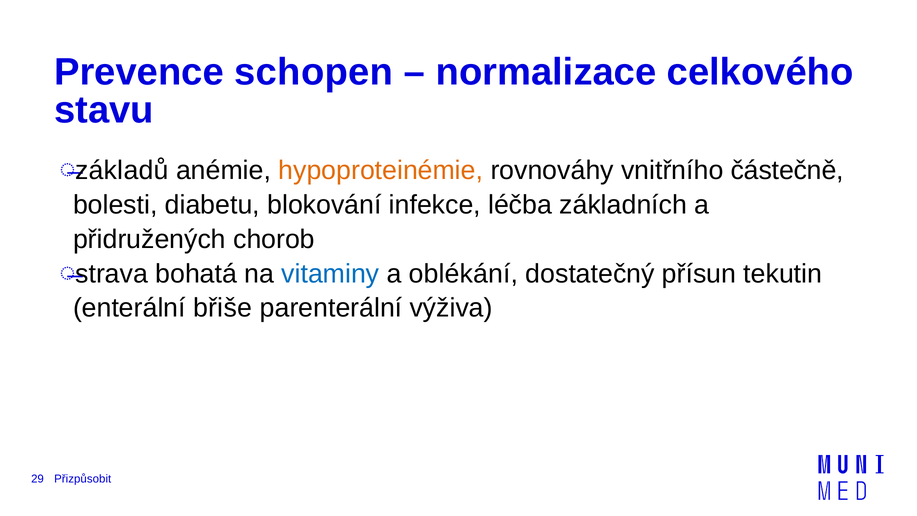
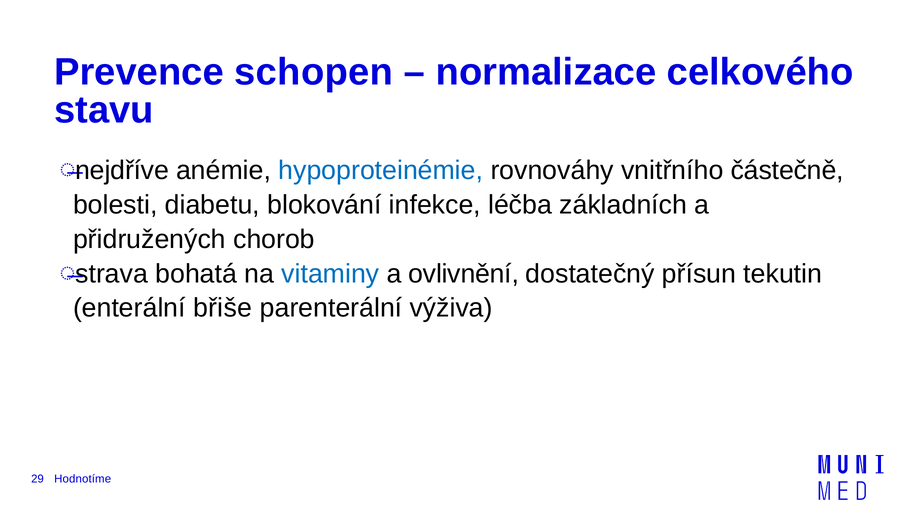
základů: základů -> nejdříve (122, 170)
hypoproteinémie colour: orange -> blue (381, 170)
oblékání: oblékání -> ovlivnění (464, 274)
Přizpůsobit: Přizpůsobit -> Hodnotíme (83, 479)
